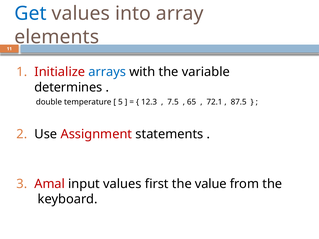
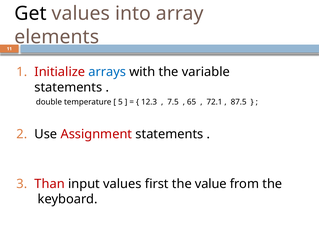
Get colour: blue -> black (31, 14)
determines: determines -> statements (68, 87)
Amal: Amal -> Than (50, 184)
